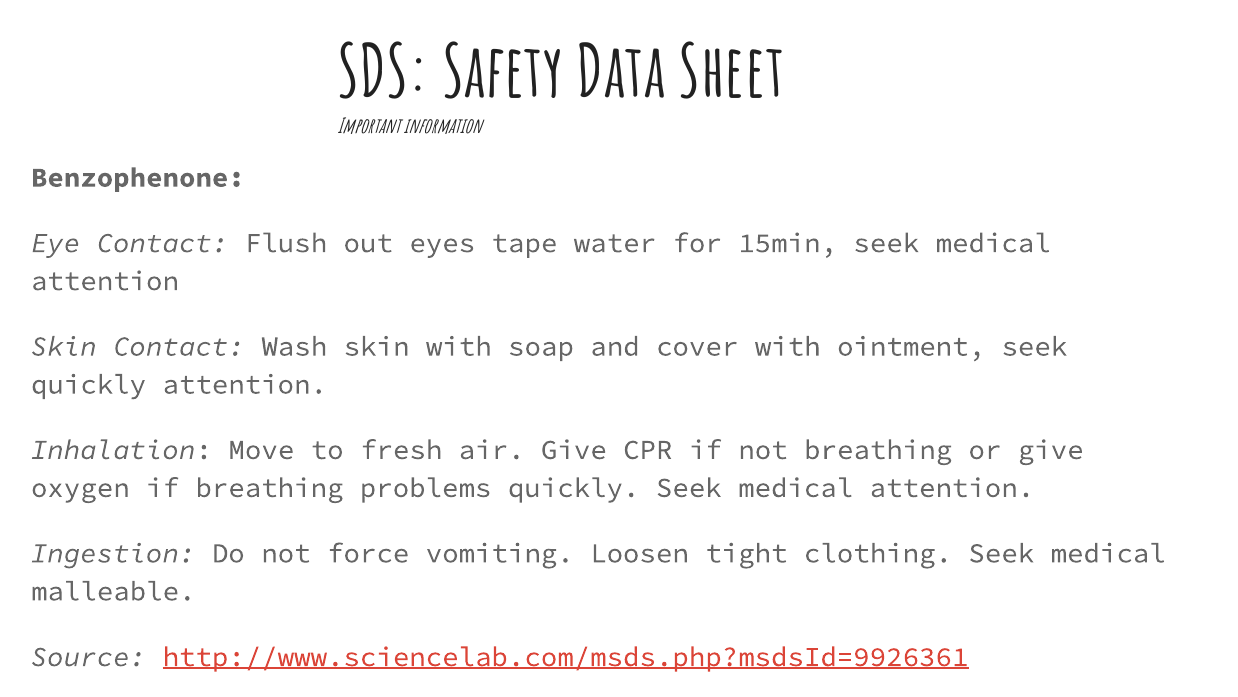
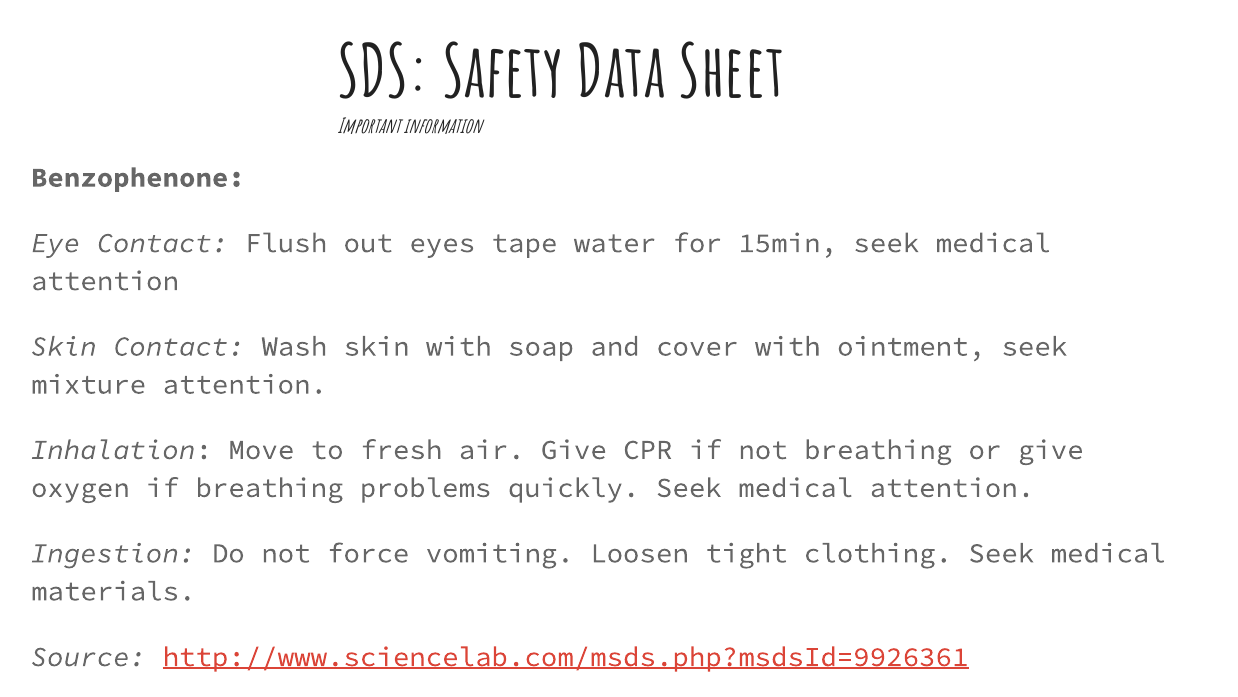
quickly: quickly -> mixture (89, 384)
malleable: malleable -> materials (113, 591)
